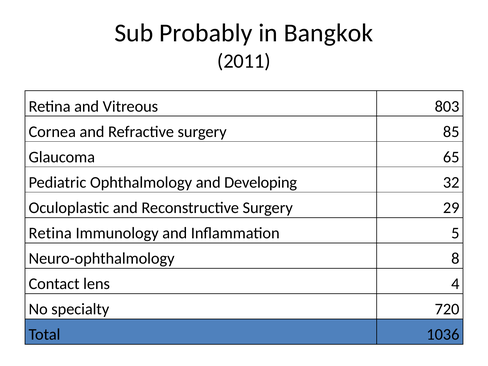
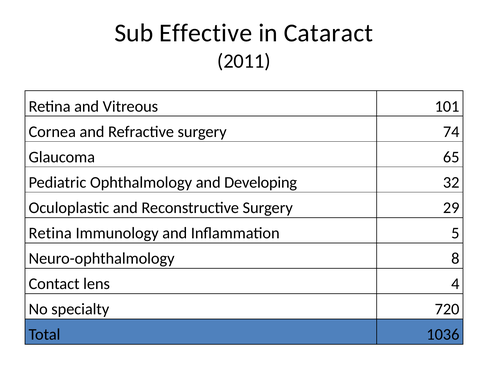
Probably: Probably -> Effective (206, 33)
Bangkok: Bangkok -> Cataract (328, 33)
803: 803 -> 101 (447, 106)
85: 85 -> 74 (451, 132)
